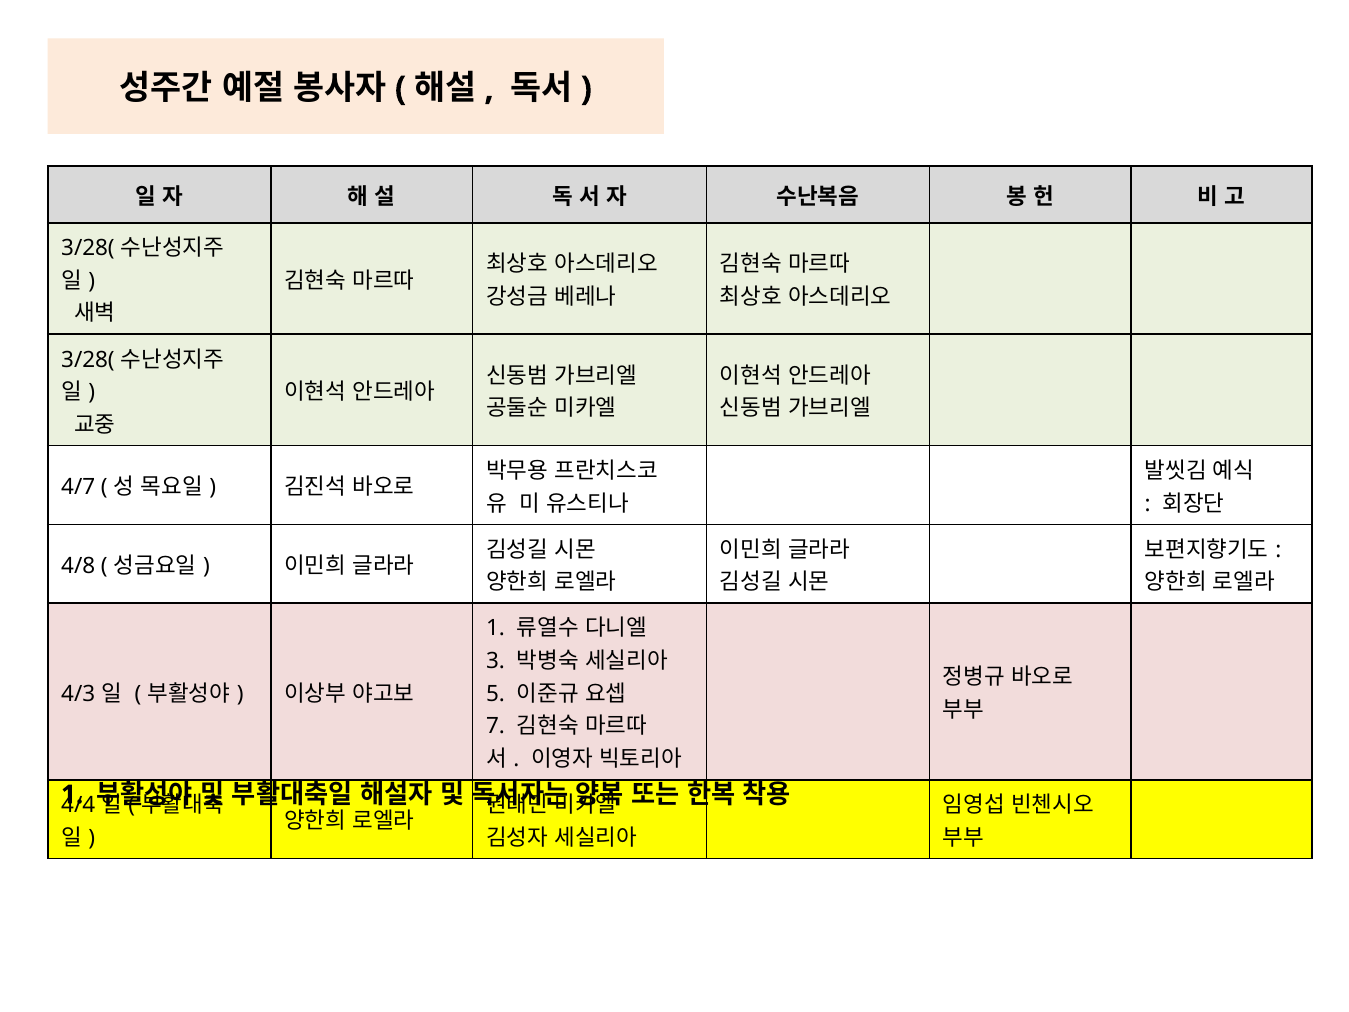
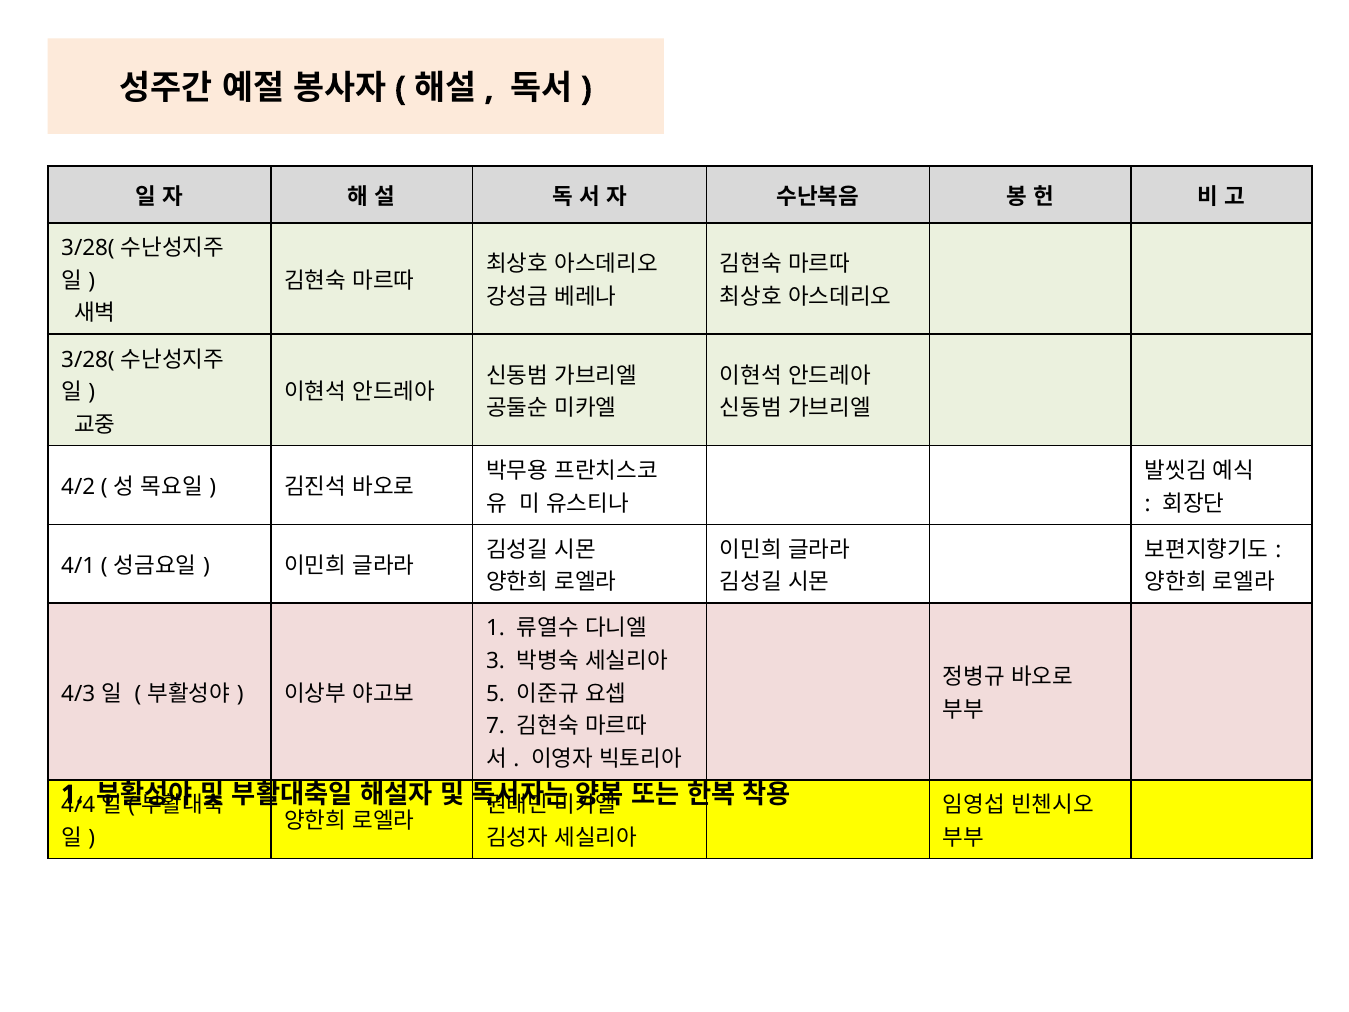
4/7: 4/7 -> 4/2 (78, 487)
4/8: 4/8 -> 4/1 (78, 566)
